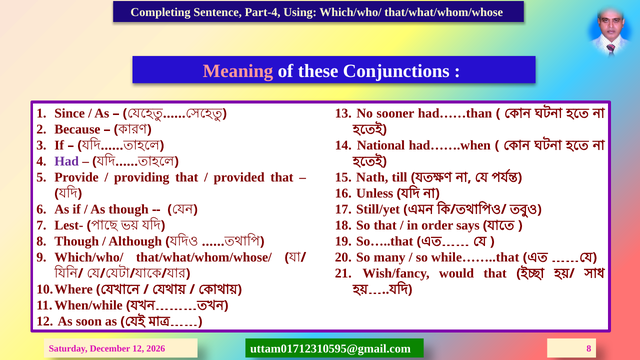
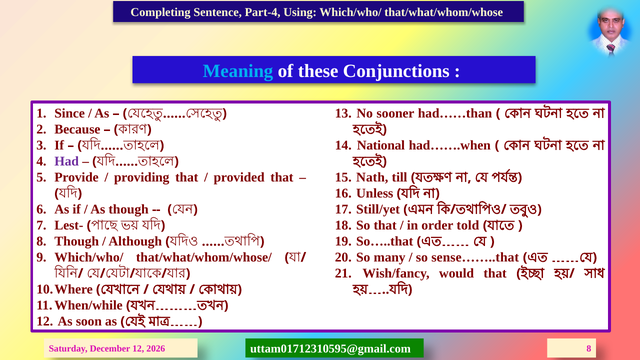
Meaning colour: pink -> light blue (238, 71)
says: says -> told (468, 225)
while……..that: while……..that -> sense……..that (475, 257)
